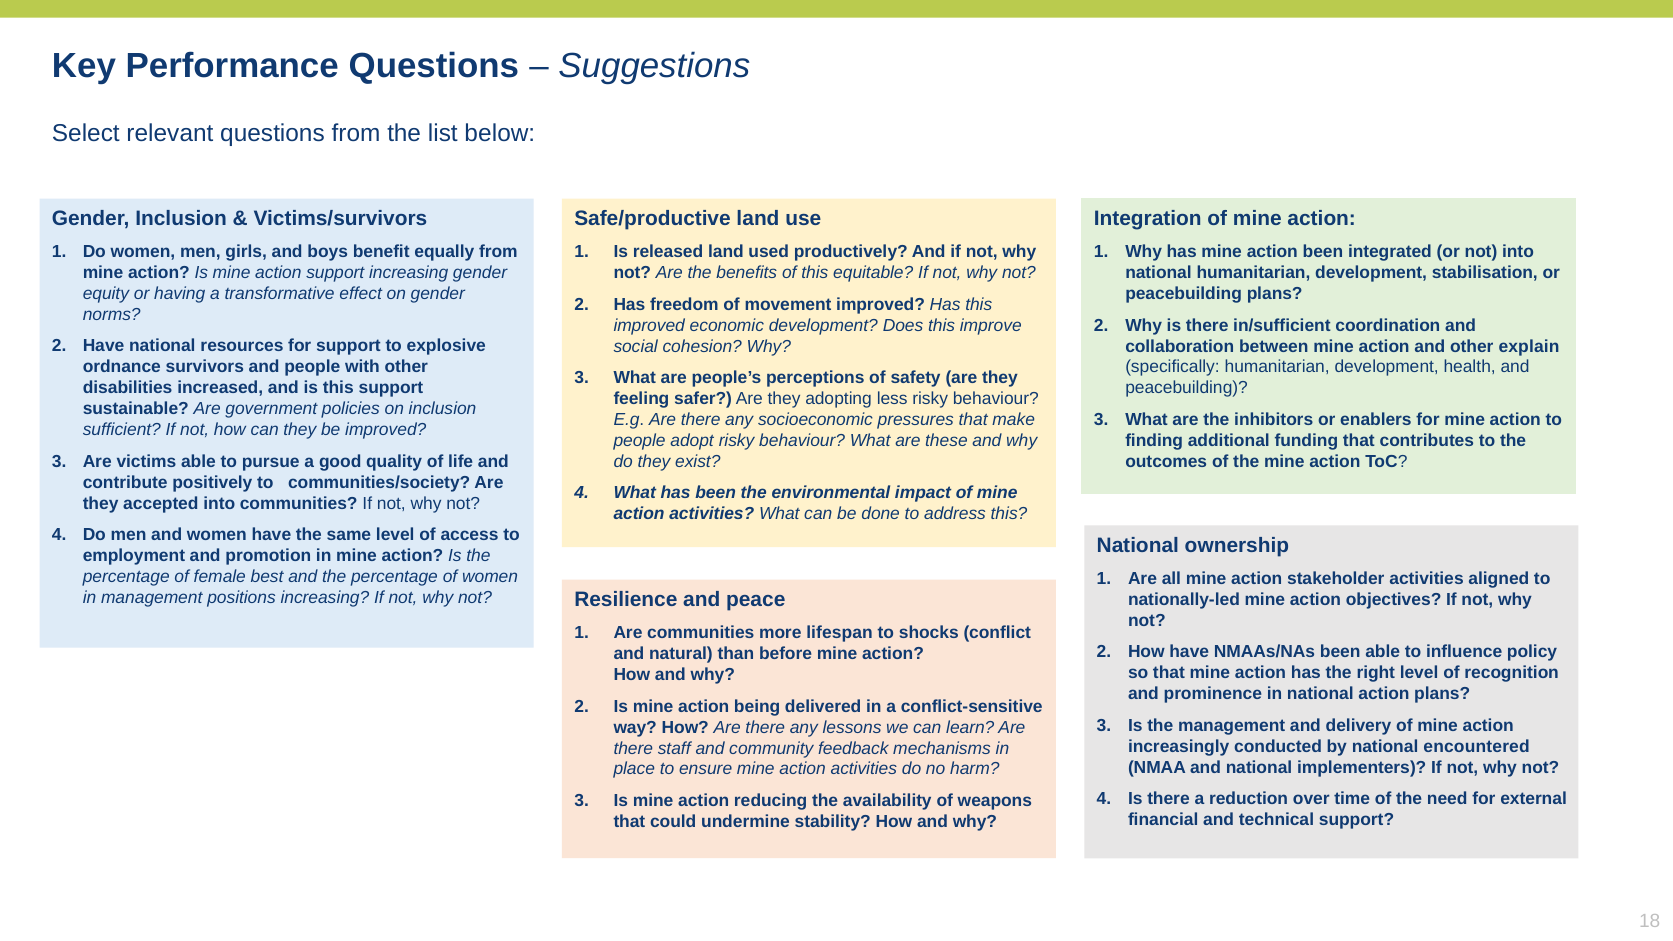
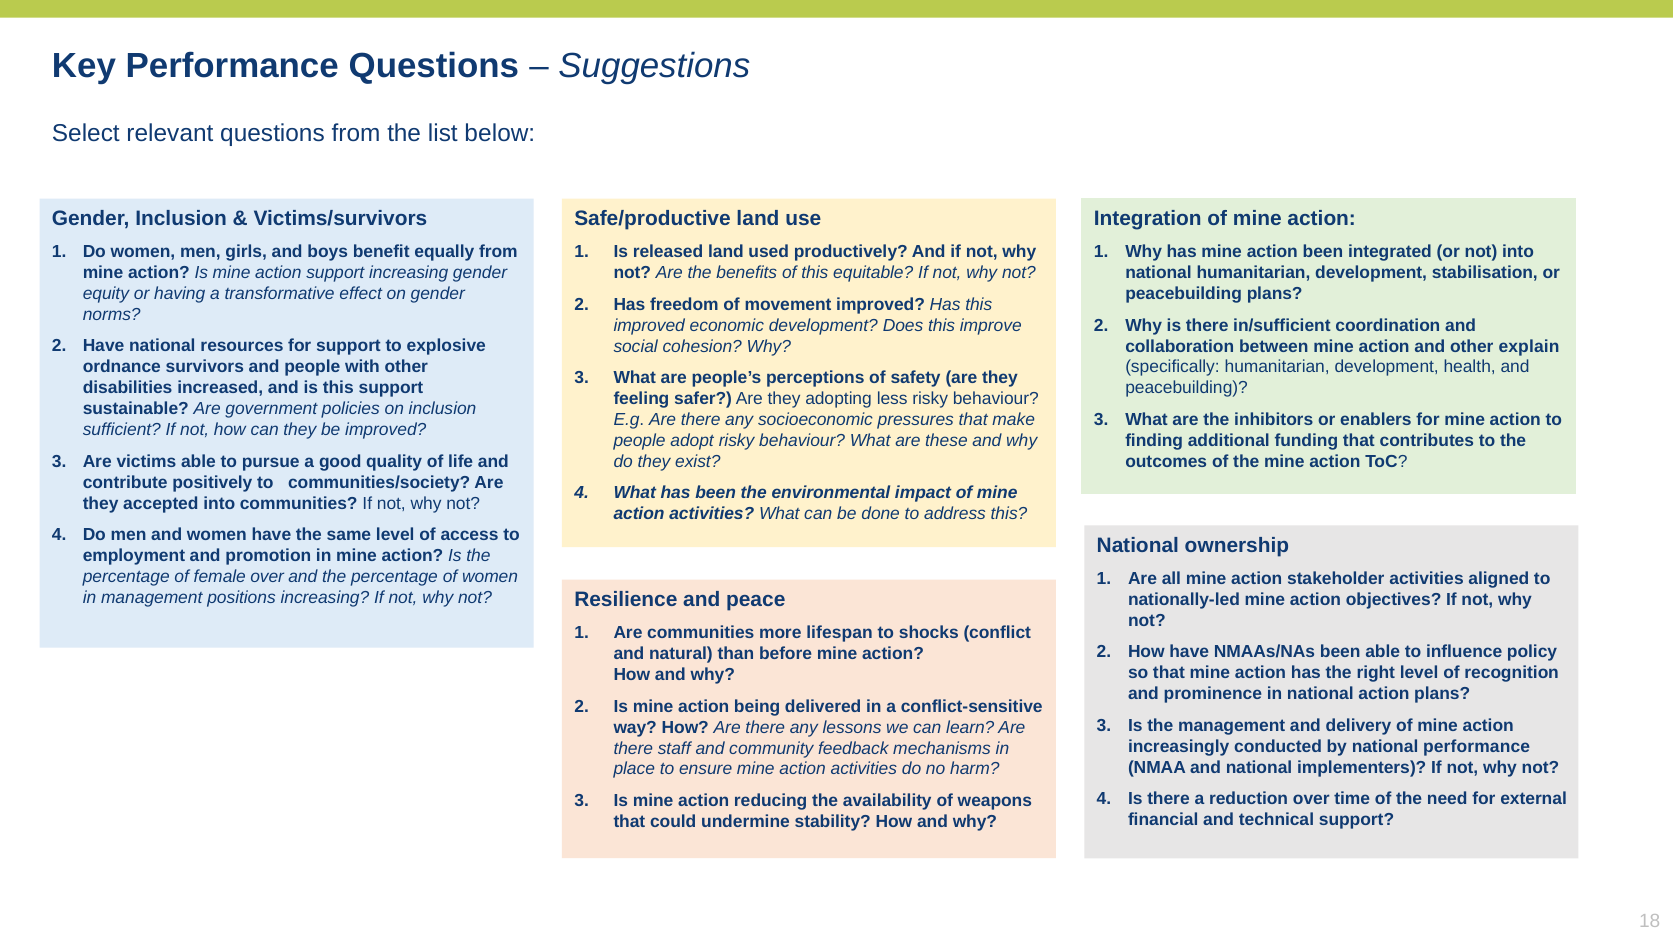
female best: best -> over (267, 577)
national encountered: encountered -> performance (1477, 746)
